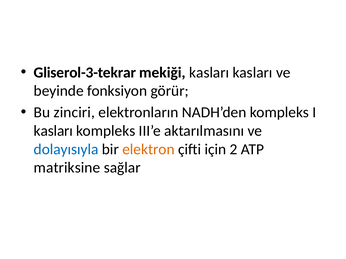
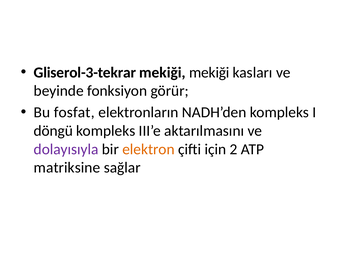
mekiği kasları: kasları -> mekiği (209, 73)
zinciri: zinciri -> fosfat (74, 113)
kasları: kasları -> döngü (53, 131)
dolayısıyla colour: blue -> purple (66, 149)
